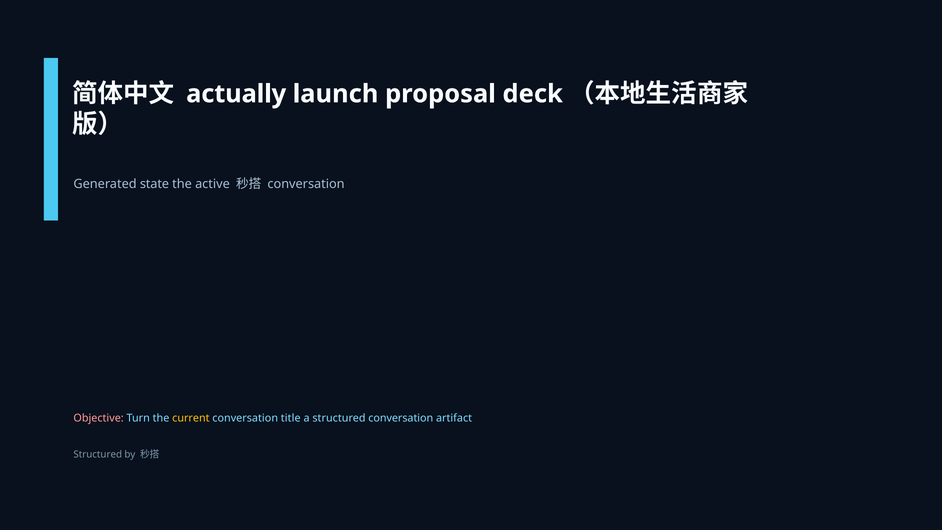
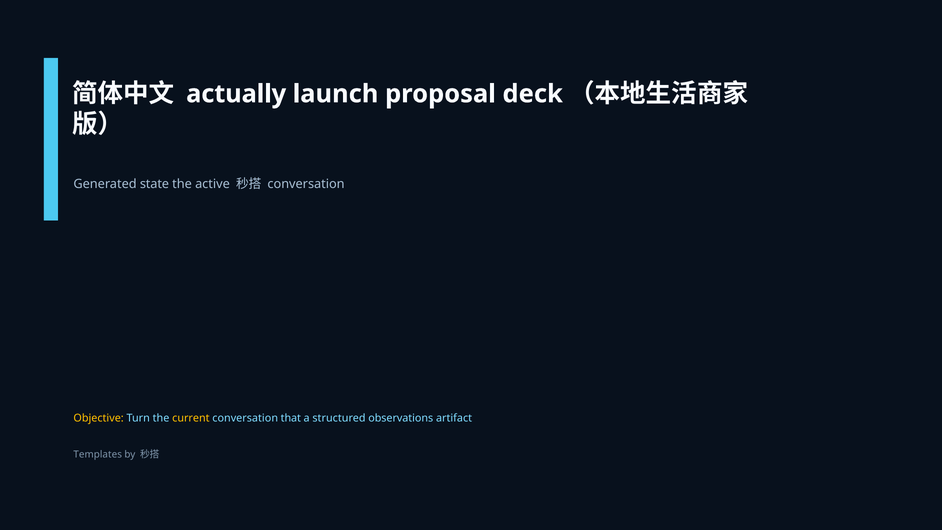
Objective colour: pink -> yellow (99, 418)
title: title -> that (291, 418)
structured conversation: conversation -> observations (401, 418)
Structured: Structured -> Templates (98, 454)
